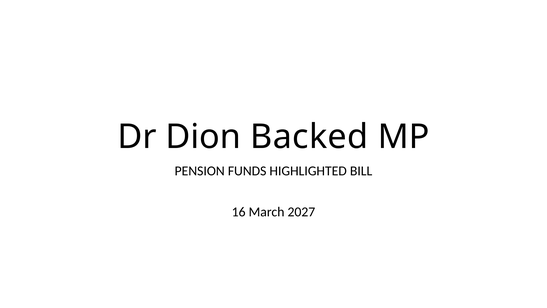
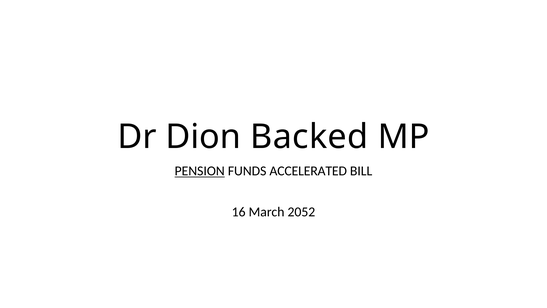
PENSION underline: none -> present (200, 171)
HIGHLIGHTED: HIGHLIGHTED -> ACCELERATED (308, 171)
2027: 2027 -> 2052 (301, 212)
